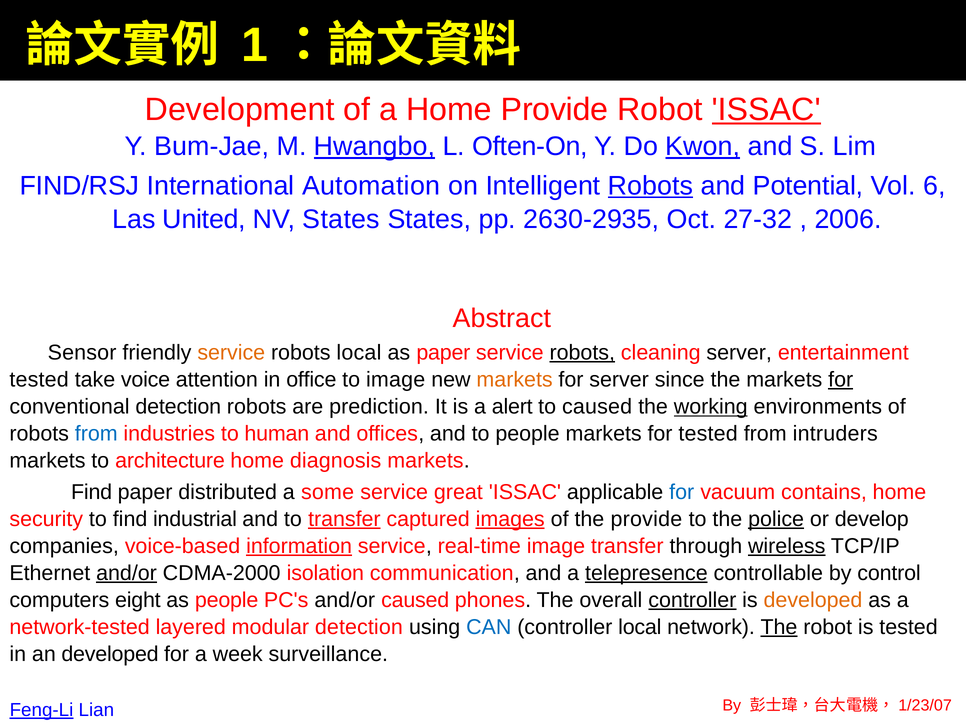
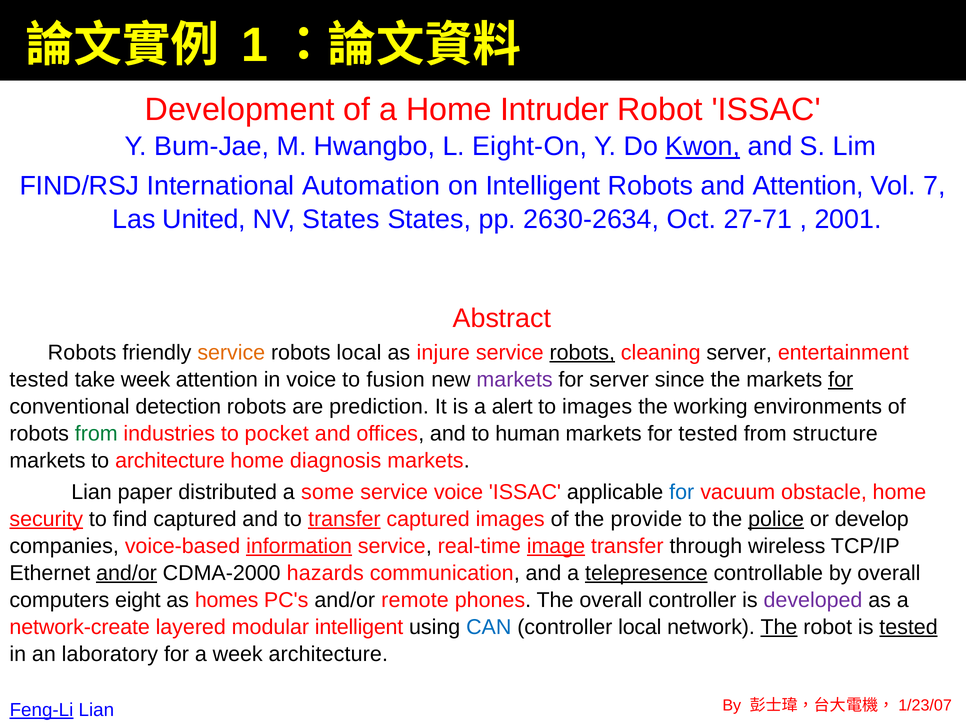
Home Provide: Provide -> Intruder (555, 110)
ISSAC underline: present -> none (766, 110)
Hwangbo underline: present -> none (374, 146)
Often-On: Often-On -> Eight-On (530, 146)
Robots underline: present -> none (650, 186)
and Potential: Potential -> Attention (808, 186)
6: 6 -> 7 (934, 186)
2630-2935: 2630-2935 -> 2630-2634 (591, 219)
27-32: 27-32 -> 27-71 (758, 219)
2006: 2006 -> 2001 (848, 219)
Sensor: Sensor -> Robots (82, 352)
as paper: paper -> injure (443, 352)
take voice: voice -> week (146, 379)
in office: office -> voice (311, 379)
to image: image -> fusion (396, 379)
markets colour: orange -> purple (515, 379)
to caused: caused -> images (597, 406)
working underline: present -> none (711, 406)
from colour: blue -> green (96, 433)
human: human -> pocket (277, 433)
to people: people -> human (528, 433)
intruders: intruders -> structure (835, 433)
Find: Find -> Lian (92, 492)
service great: great -> voice (458, 492)
contains: contains -> obstacle (824, 492)
security underline: none -> present (46, 519)
find industrial: industrial -> captured (195, 519)
images underline: present -> none (510, 519)
image underline: none -> present (556, 546)
wireless underline: present -> none (787, 546)
isolation: isolation -> hazards (325, 573)
by control: control -> overall (889, 573)
as people: people -> homes (227, 600)
and/or caused: caused -> remote (415, 600)
controller underline: present -> none (692, 600)
developed colour: orange -> purple (813, 600)
network-tested: network-tested -> network-create (80, 627)
modular detection: detection -> intelligent (359, 627)
tested underline: none -> present (909, 627)
an developed: developed -> laboratory (110, 654)
week surveillance: surveillance -> architecture (328, 654)
